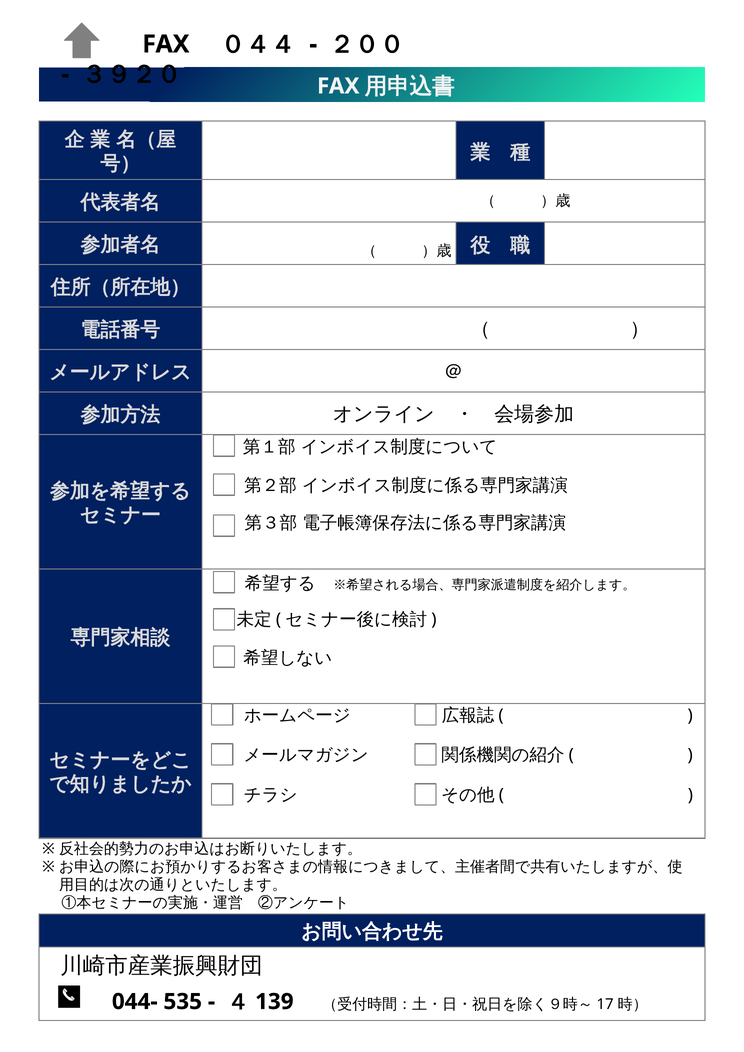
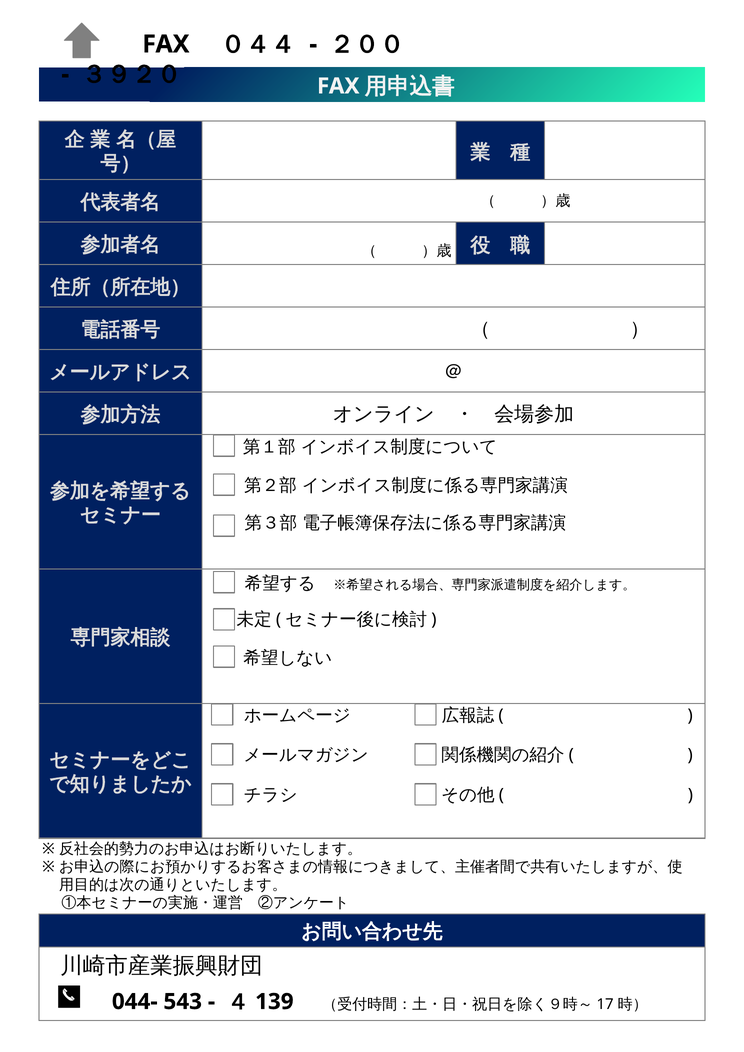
535: 535 -> 543 (183, 1002)
